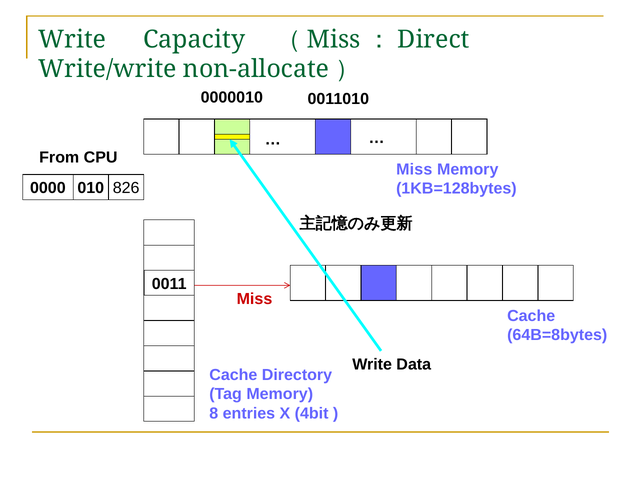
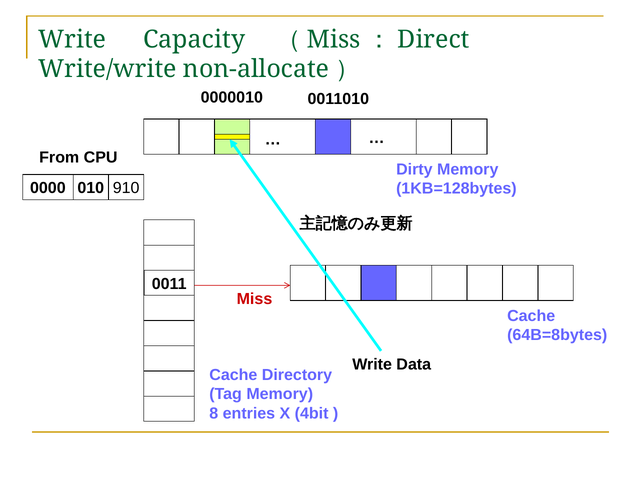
Miss: Miss -> Dirty (414, 170)
826: 826 -> 910 (126, 188)
